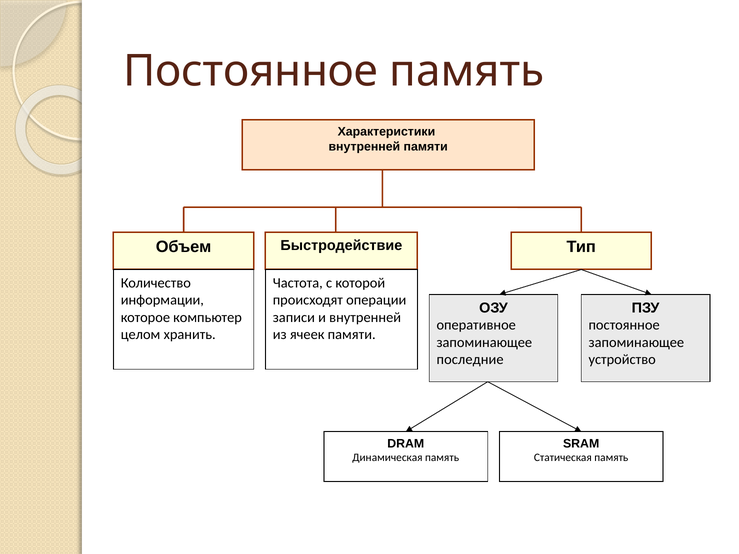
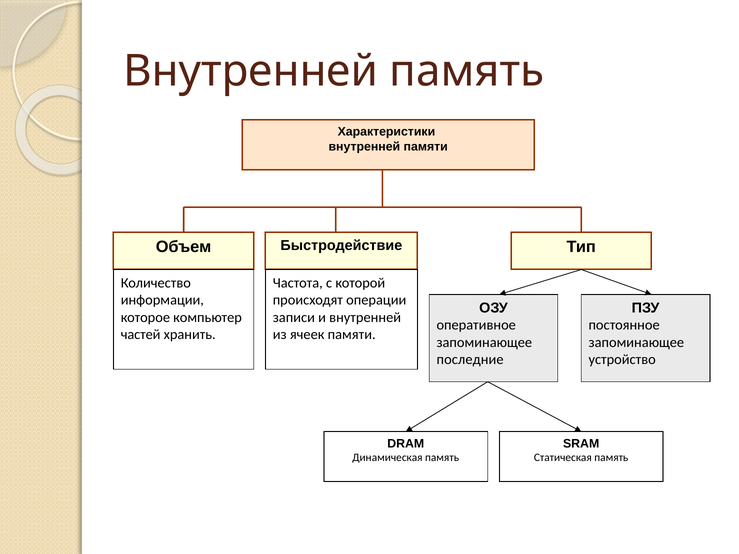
Постоянное: Постоянное -> Внутренней (251, 71)
целом: целом -> частей (141, 335)
